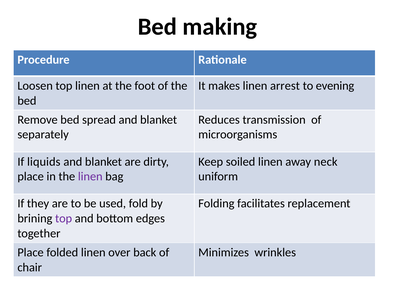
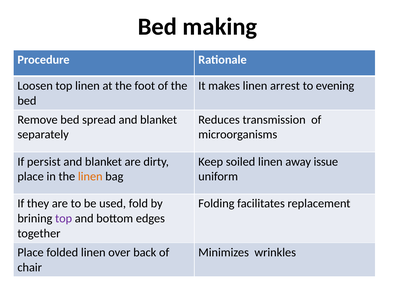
liquids: liquids -> persist (44, 162)
neck: neck -> issue (326, 162)
linen colour: purple -> orange (90, 177)
